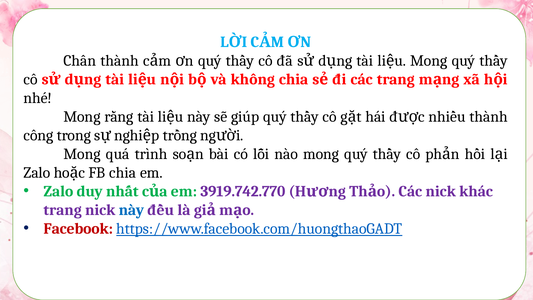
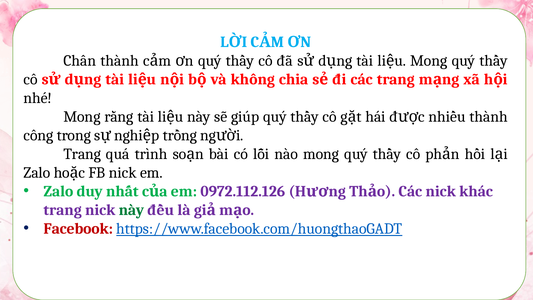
Mong: Mong -> Trang (82, 154)
FB chia: chia -> nick (123, 173)
3919.742.770: 3919.742.770 -> 0972.112.126 (243, 191)
này colour: blue -> green (131, 210)
